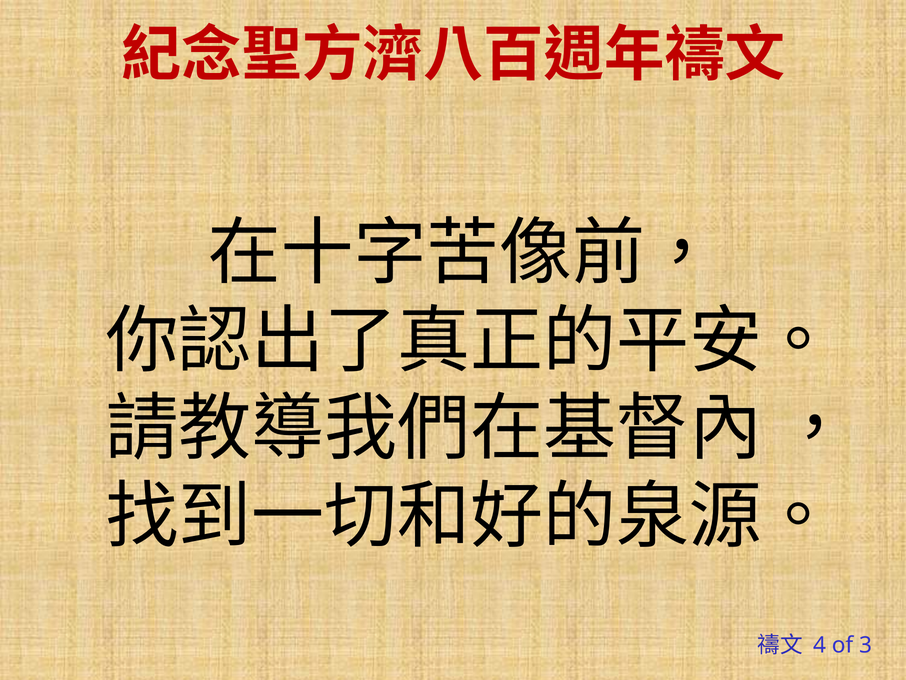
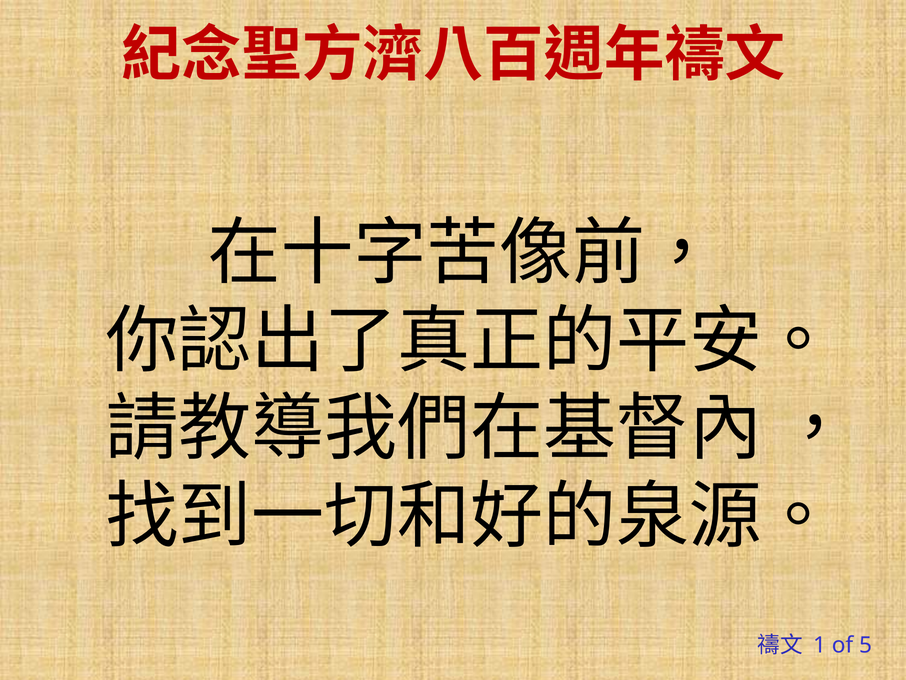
4: 4 -> 1 (820, 645)
3: 3 -> 5 (866, 645)
